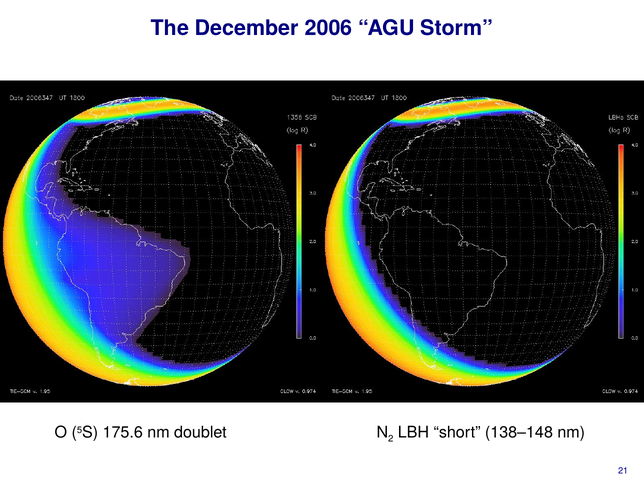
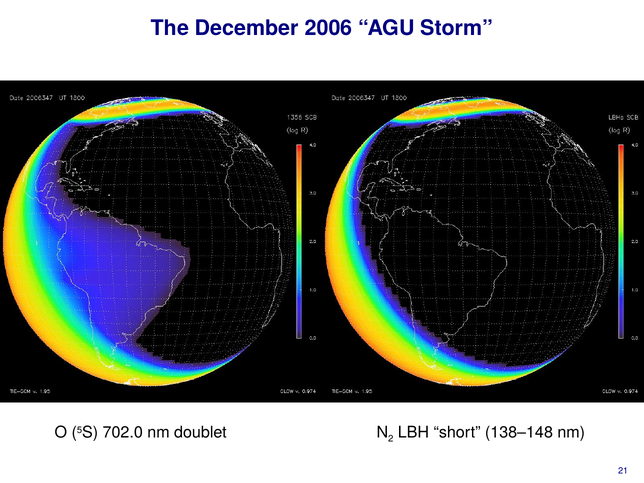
175.6: 175.6 -> 702.0 (123, 433)
